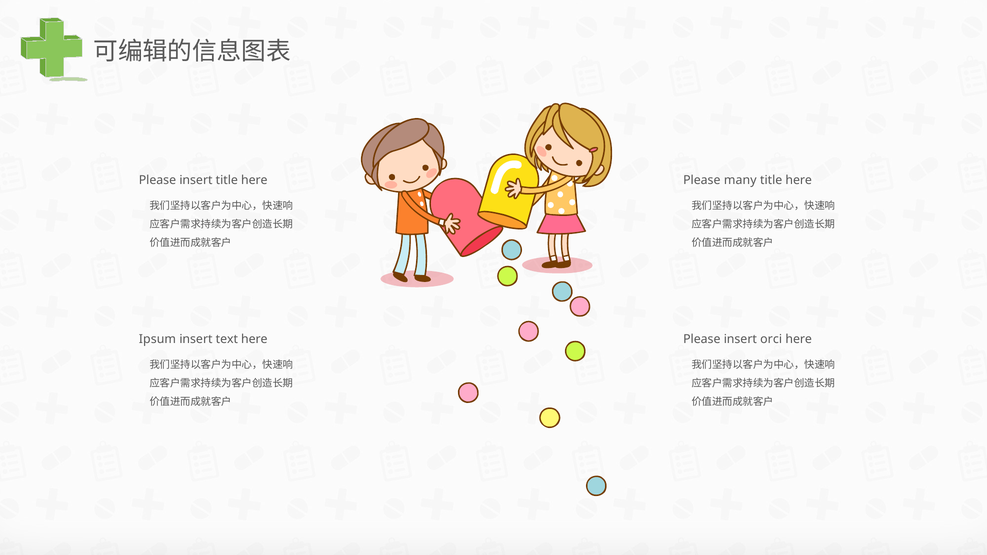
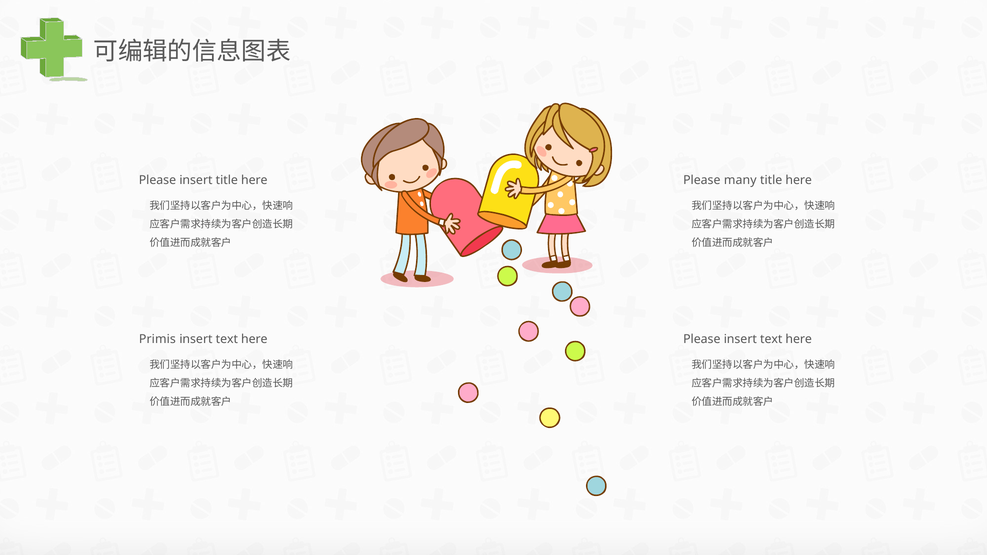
Ipsum: Ipsum -> Primis (157, 339)
Please insert orci: orci -> text (771, 339)
